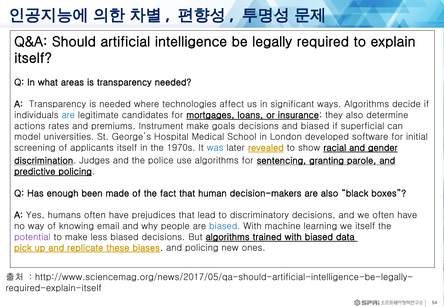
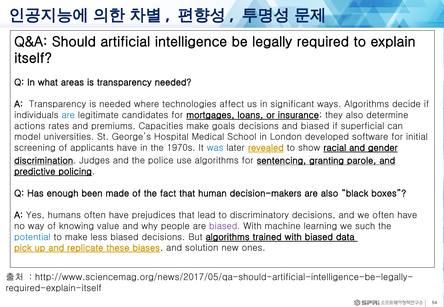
Instrument: Instrument -> Capacities (161, 126)
applicants itself: itself -> have (127, 148)
email: email -> value (108, 226)
biased colour: blue -> purple (225, 226)
we itself: itself -> such (365, 226)
potential colour: purple -> blue (32, 237)
and policing: policing -> solution (202, 248)
